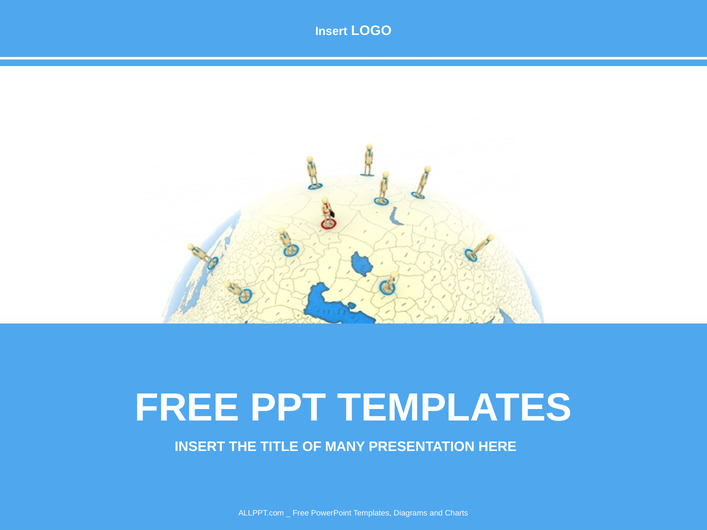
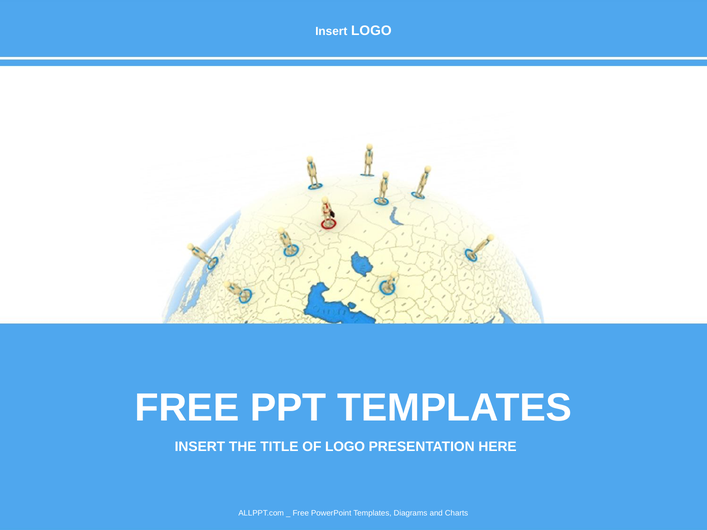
OF MANY: MANY -> LOGO (345, 447)
